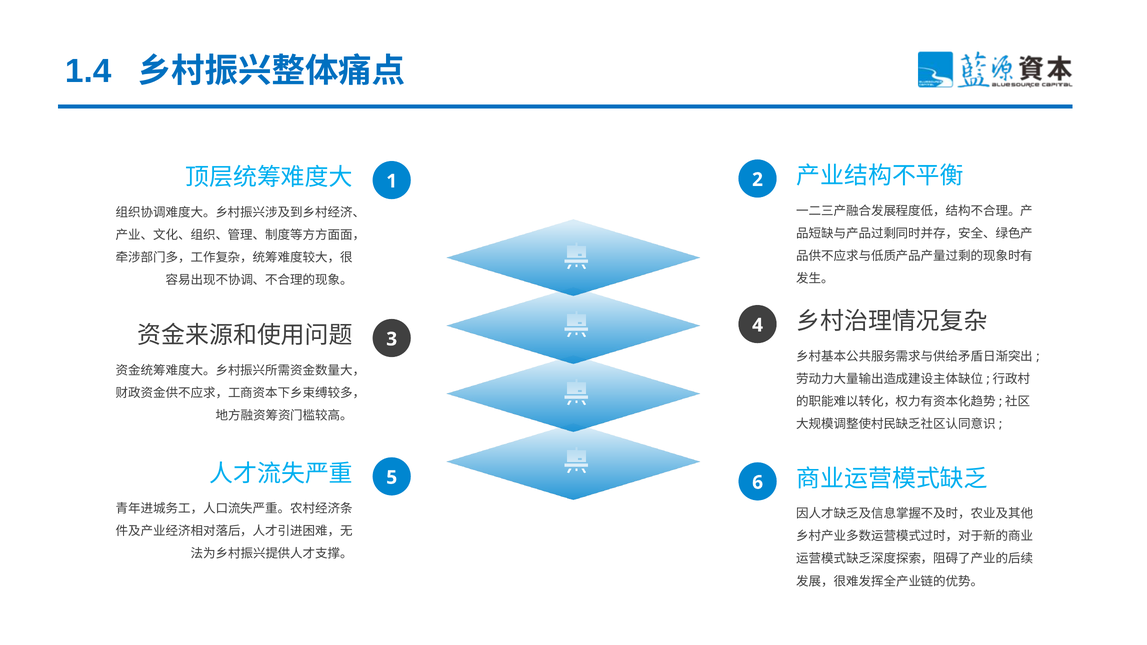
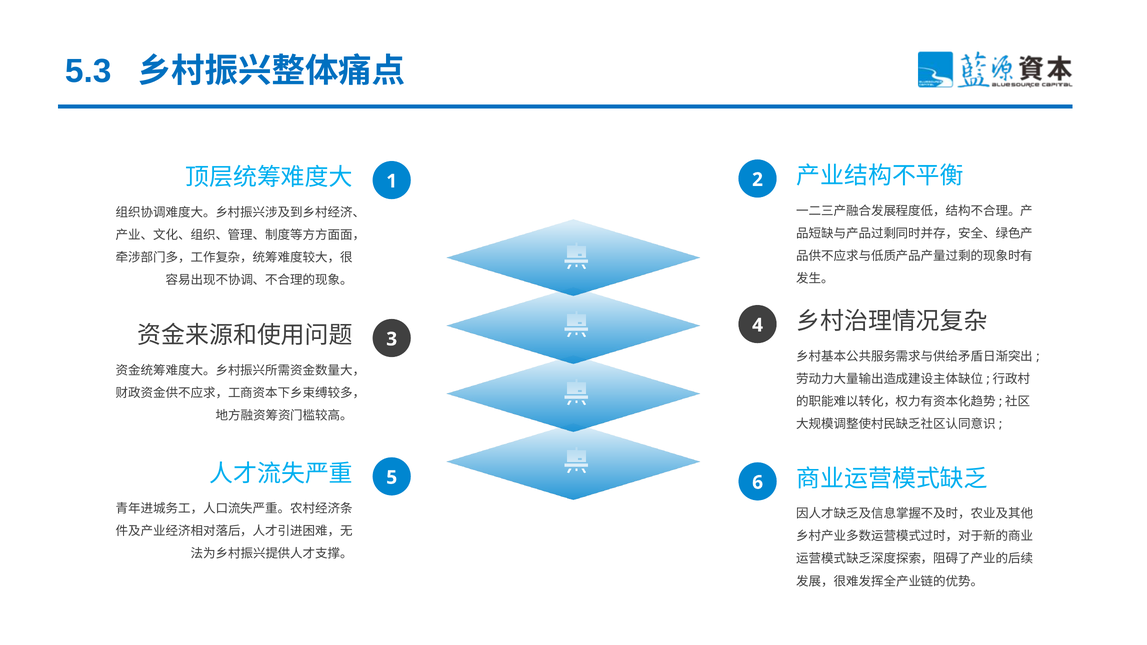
1.4: 1.4 -> 5.3 (88, 71)
